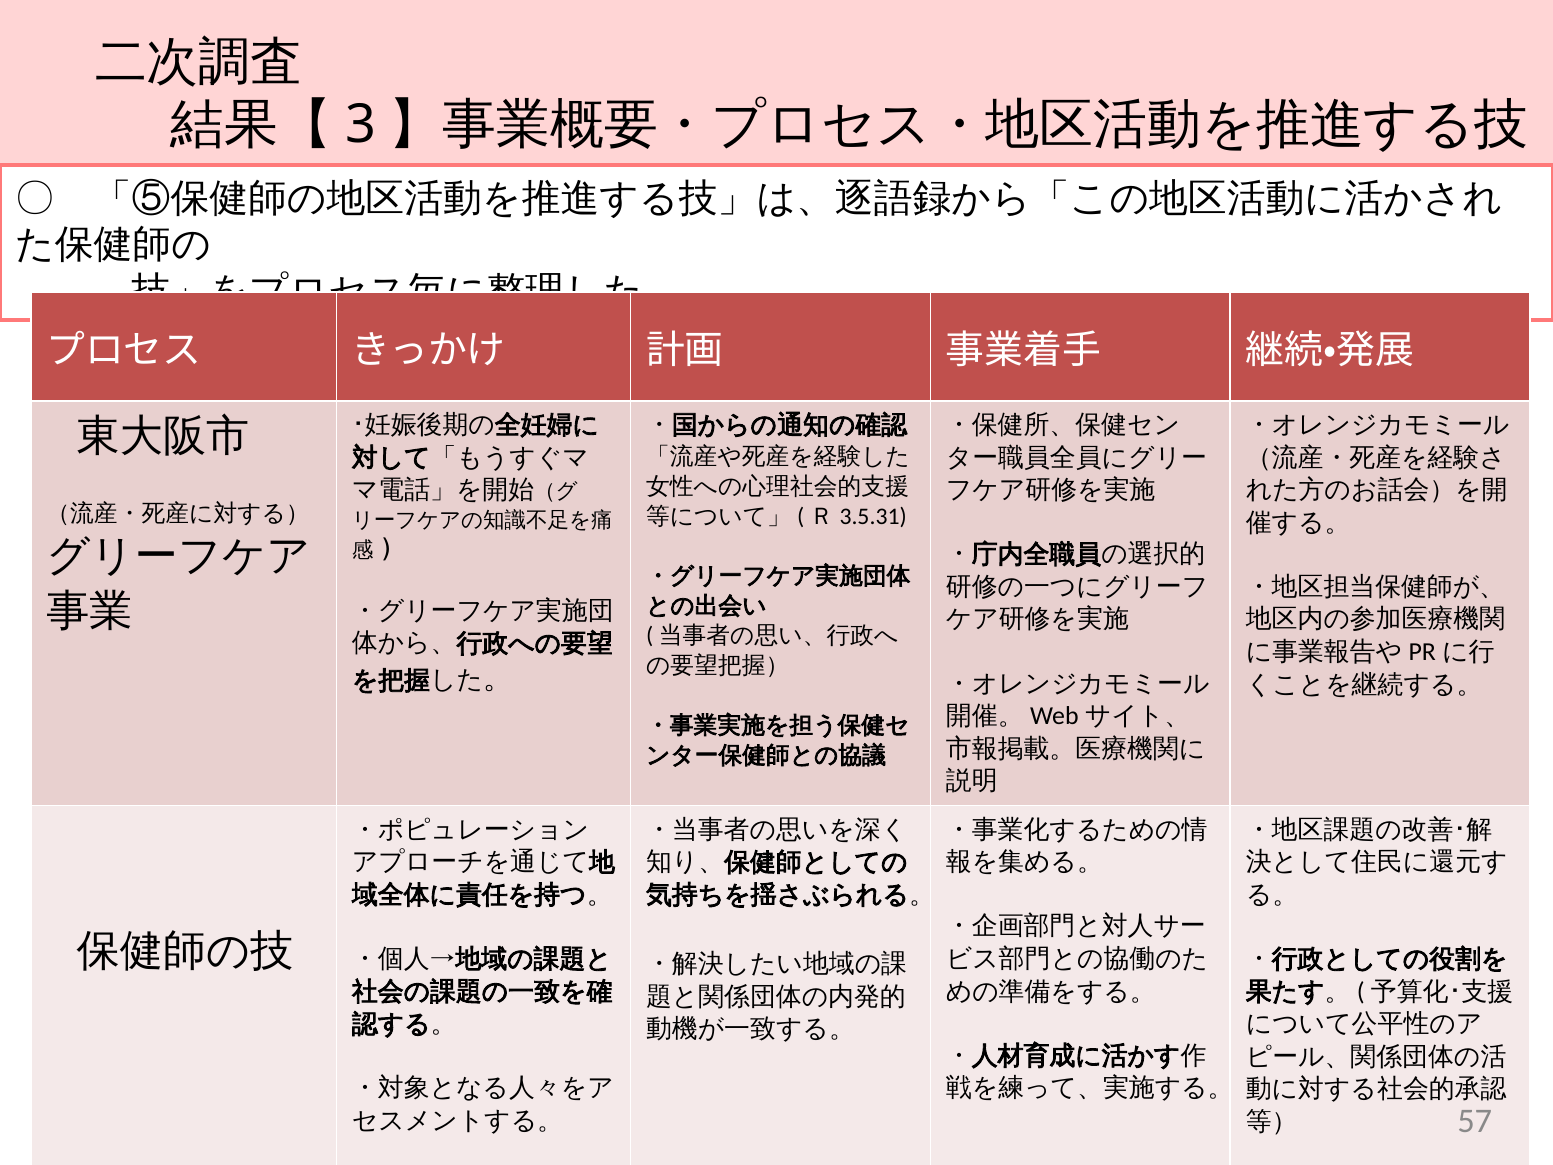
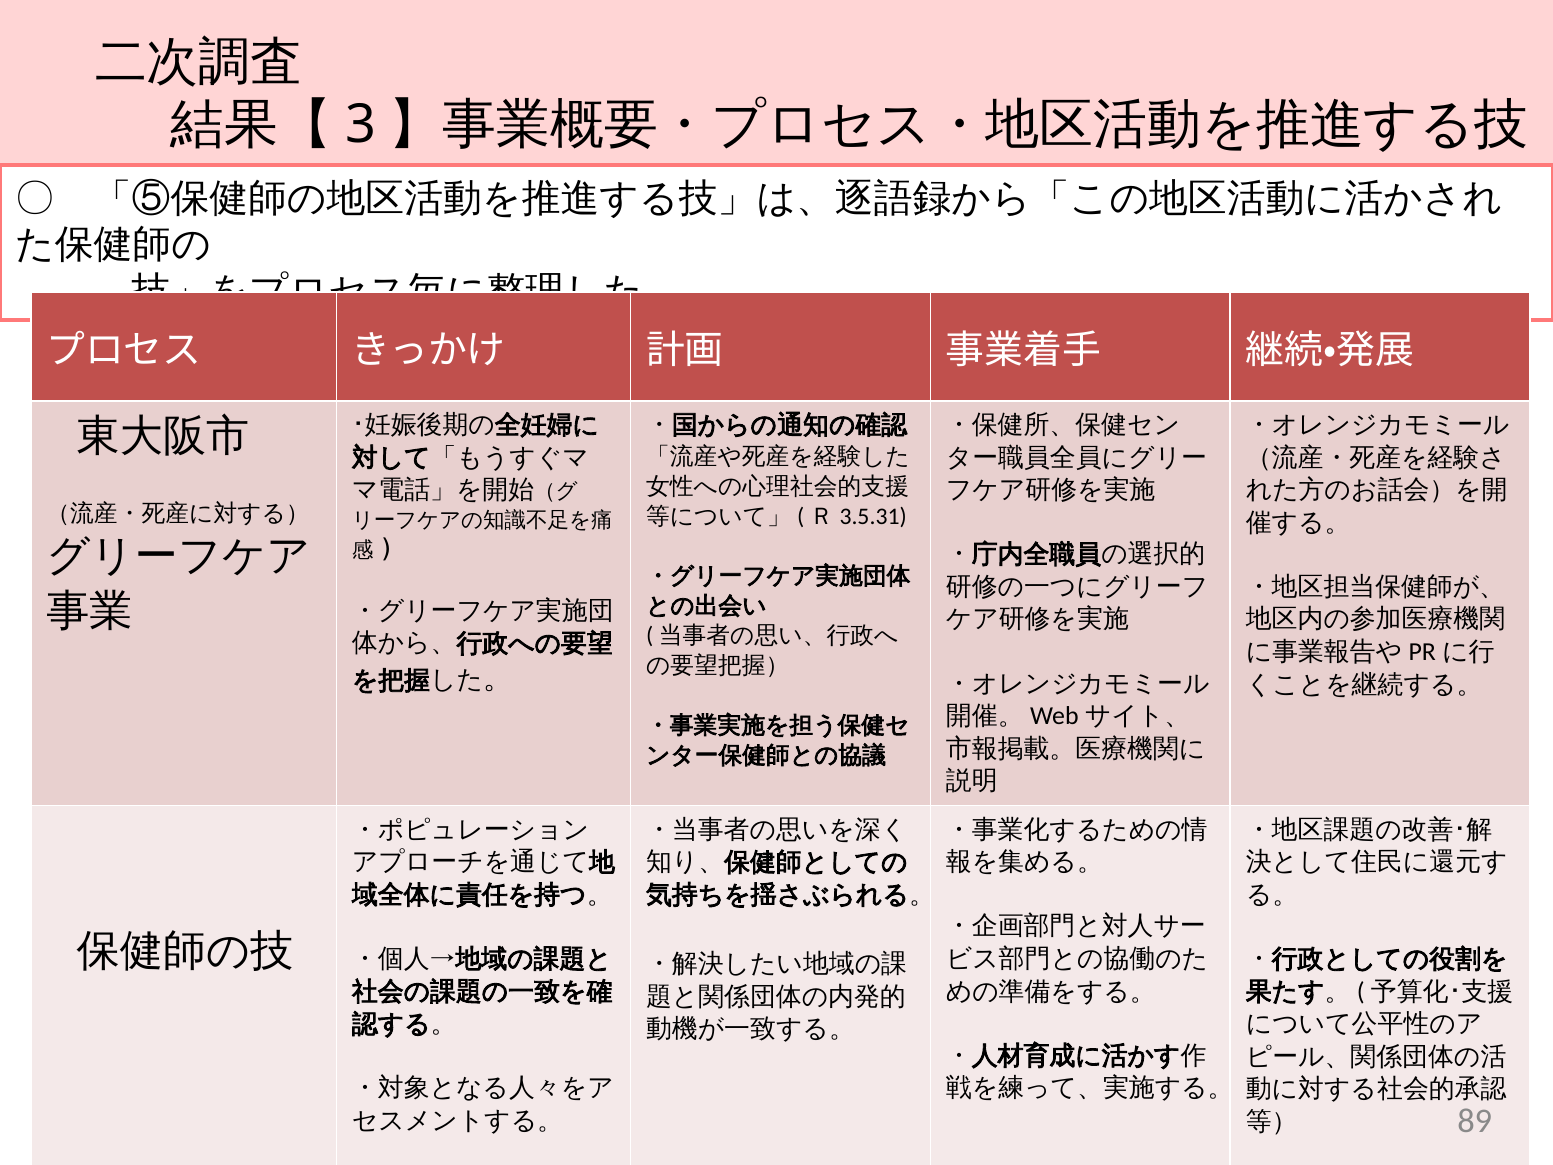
57: 57 -> 89 (1475, 1121)
